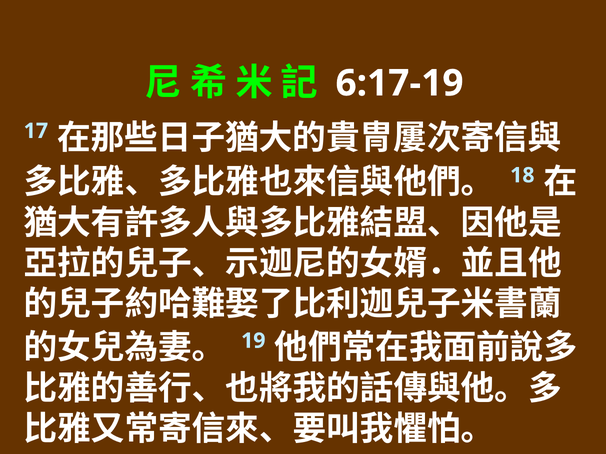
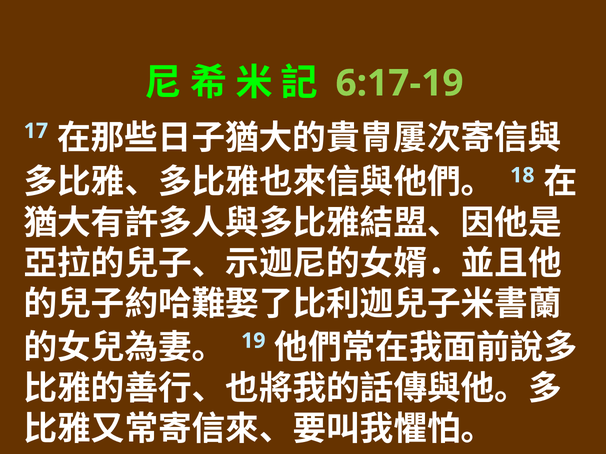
6:17-19 colour: white -> light green (400, 83)
